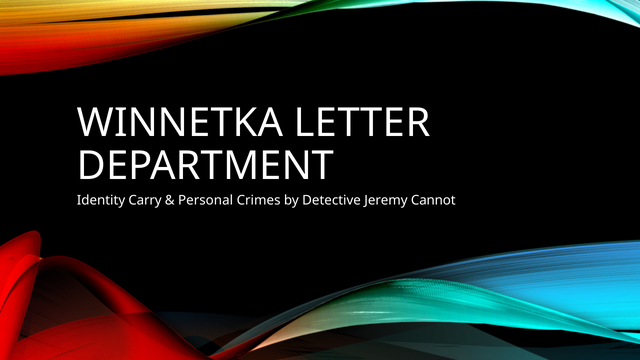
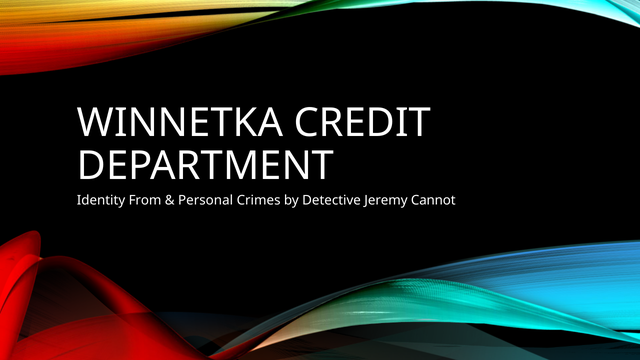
LETTER: LETTER -> CREDIT (362, 123)
Carry: Carry -> From (145, 200)
